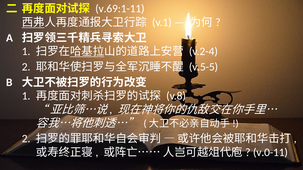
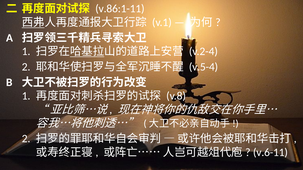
v.69:1-11: v.69:1-11 -> v.86:1-11 (120, 9)
v.5-5: v.5-5 -> v.5-4 (203, 67)
v.0-11: v.0-11 -> v.6-11 (270, 153)
